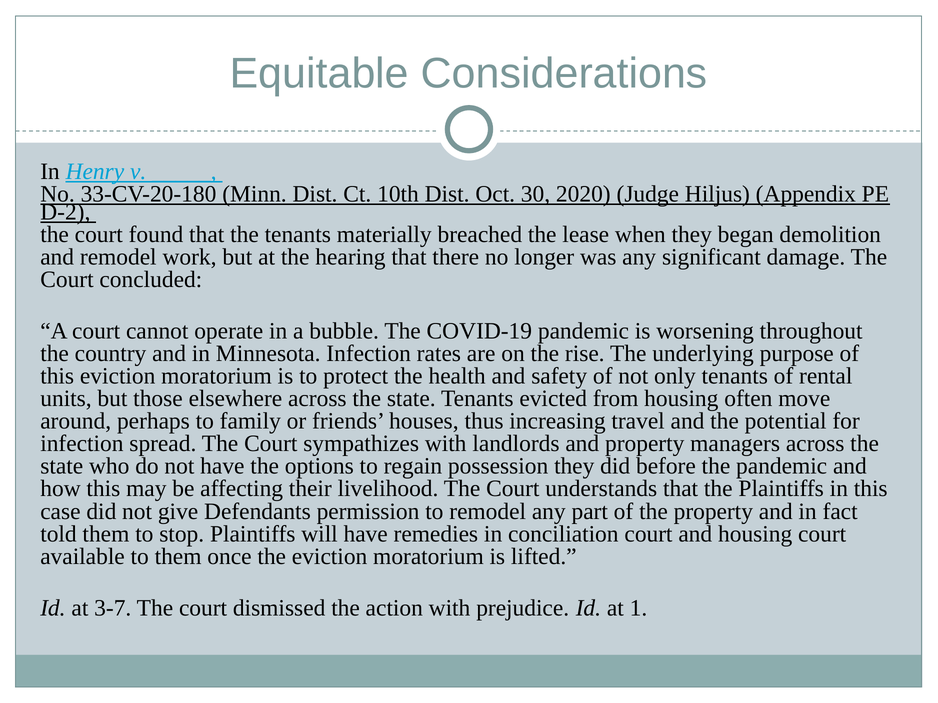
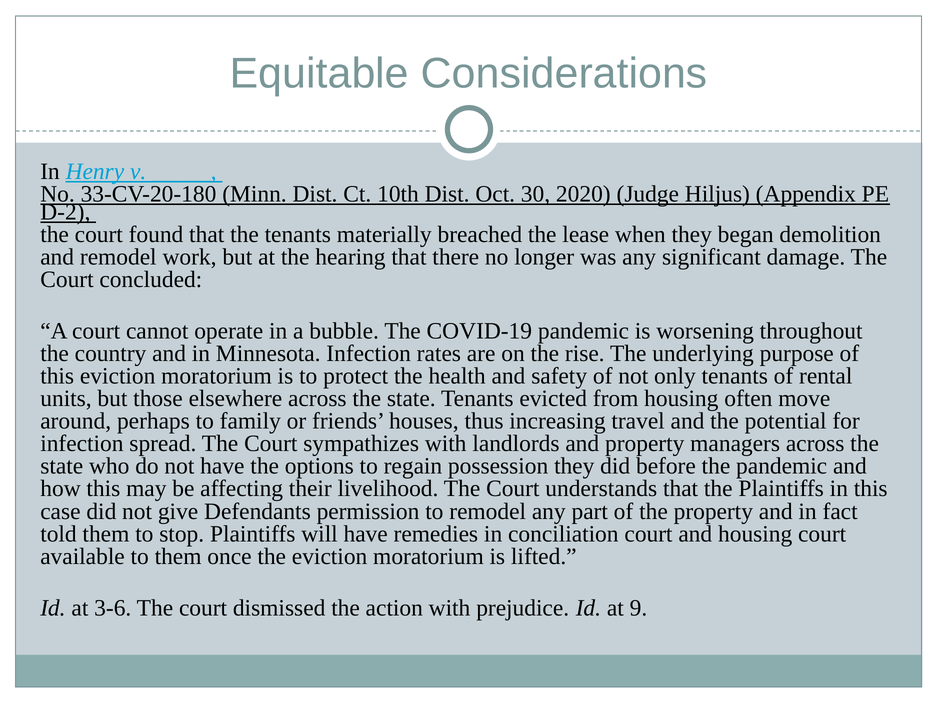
3-7: 3-7 -> 3-6 (113, 608)
1: 1 -> 9 (638, 608)
